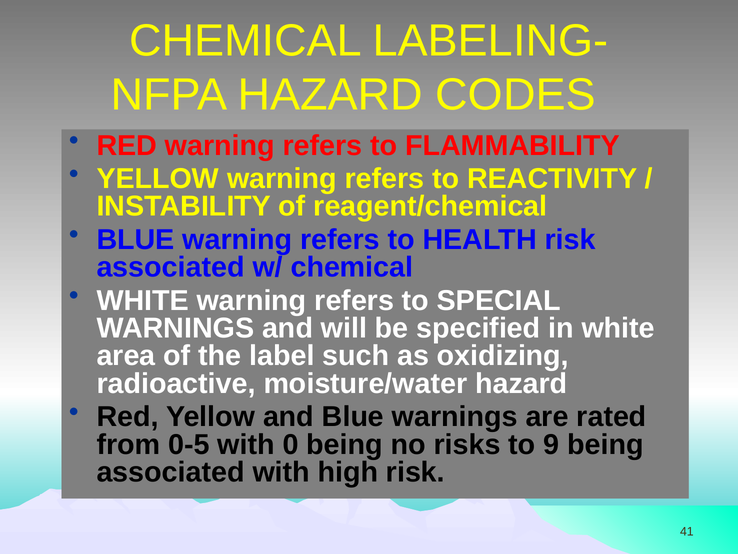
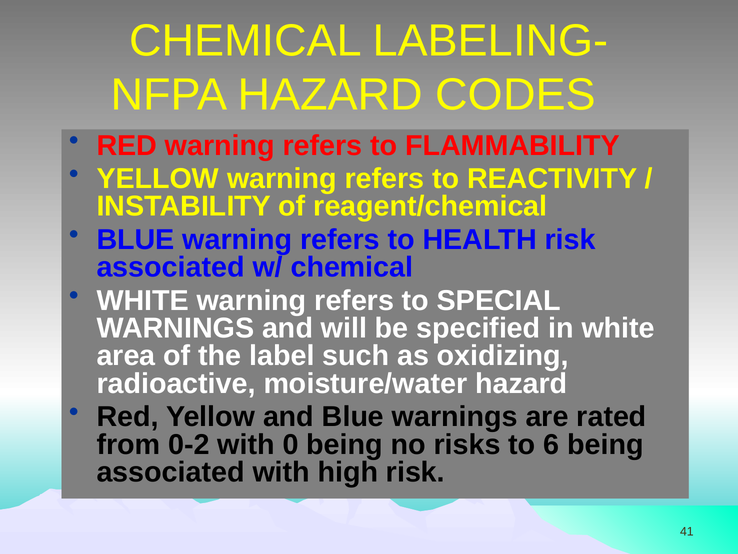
0-5: 0-5 -> 0-2 (189, 444)
9: 9 -> 6 (551, 444)
